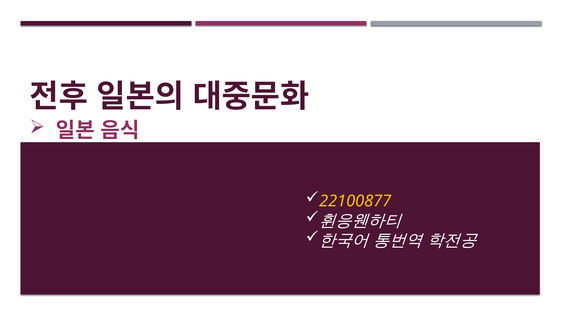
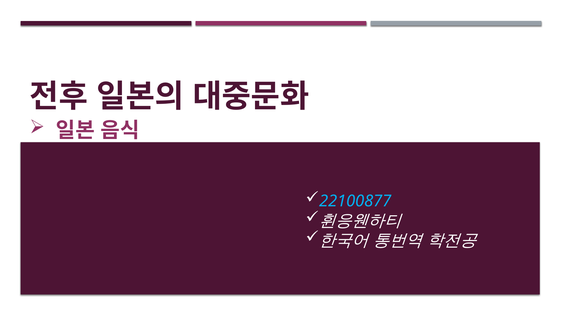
22100877 colour: yellow -> light blue (355, 201)
